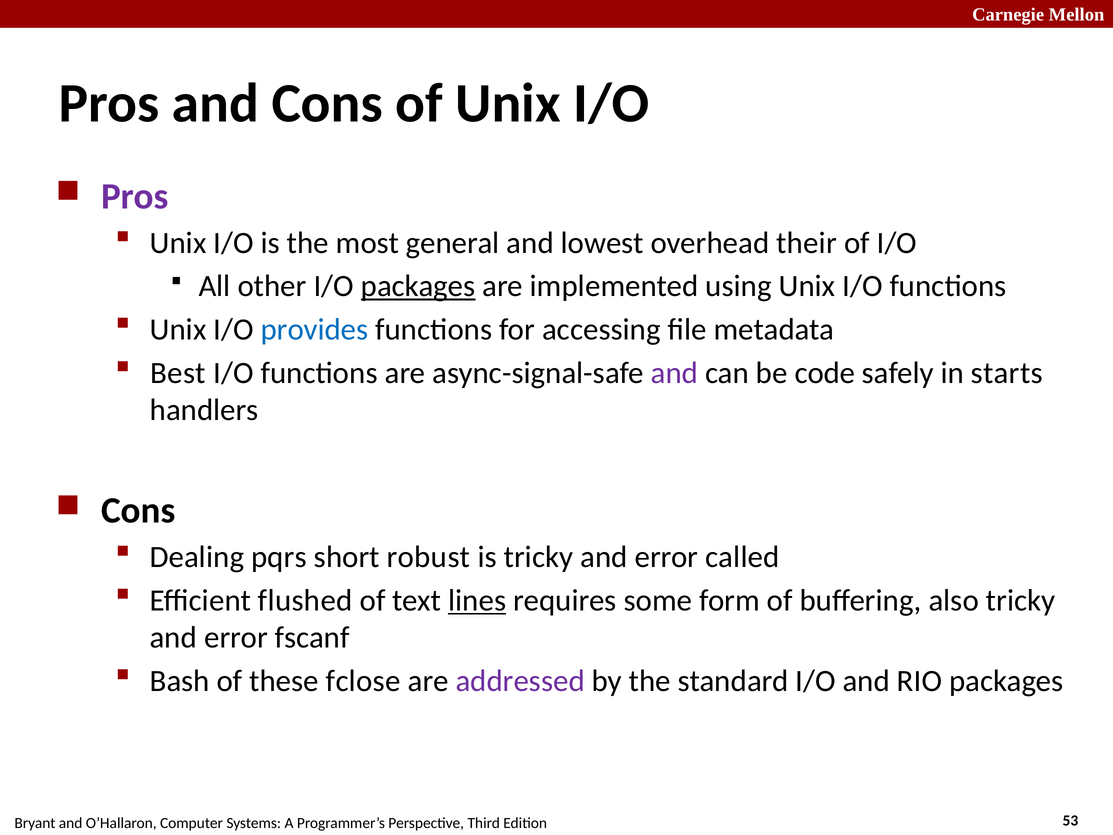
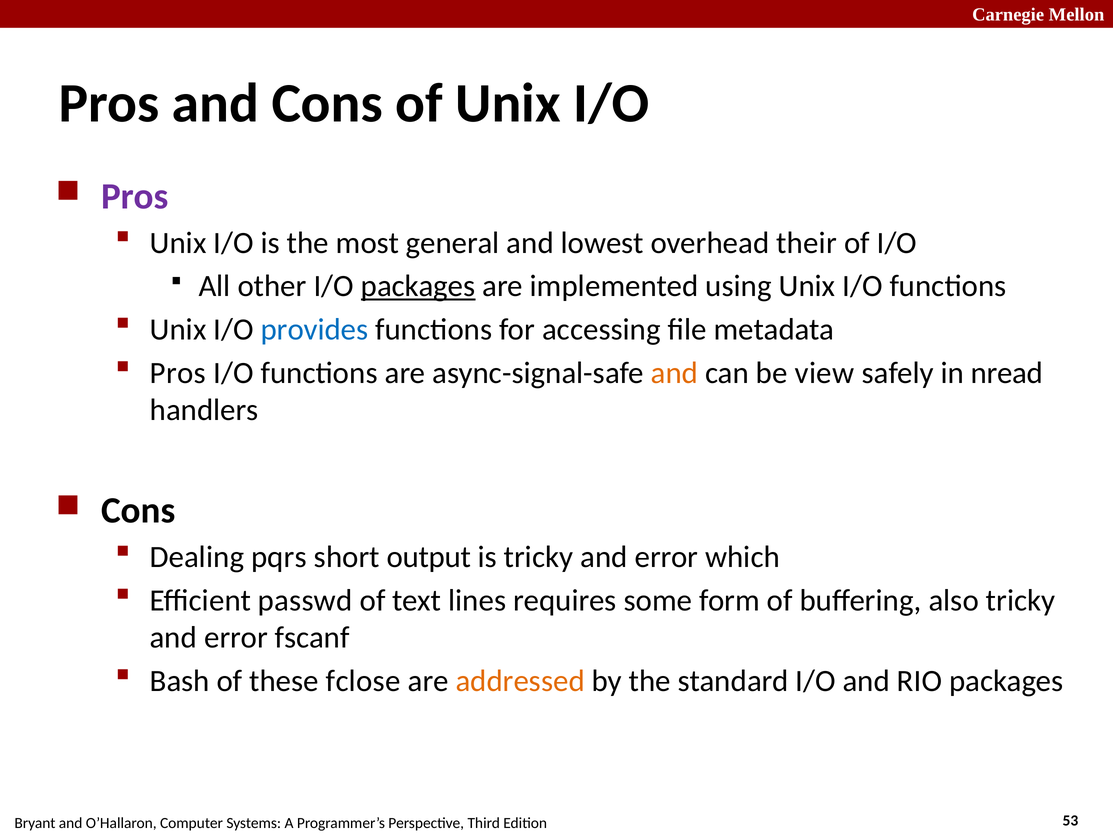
Best: Best -> Pros (178, 373)
and colour: purple -> orange (674, 373)
code: code -> view (825, 373)
starts: starts -> nread (1007, 373)
robust: robust -> output (429, 557)
called: called -> which (743, 557)
flushed: flushed -> passwd (305, 600)
lines underline: present -> none (477, 600)
addressed colour: purple -> orange (520, 681)
